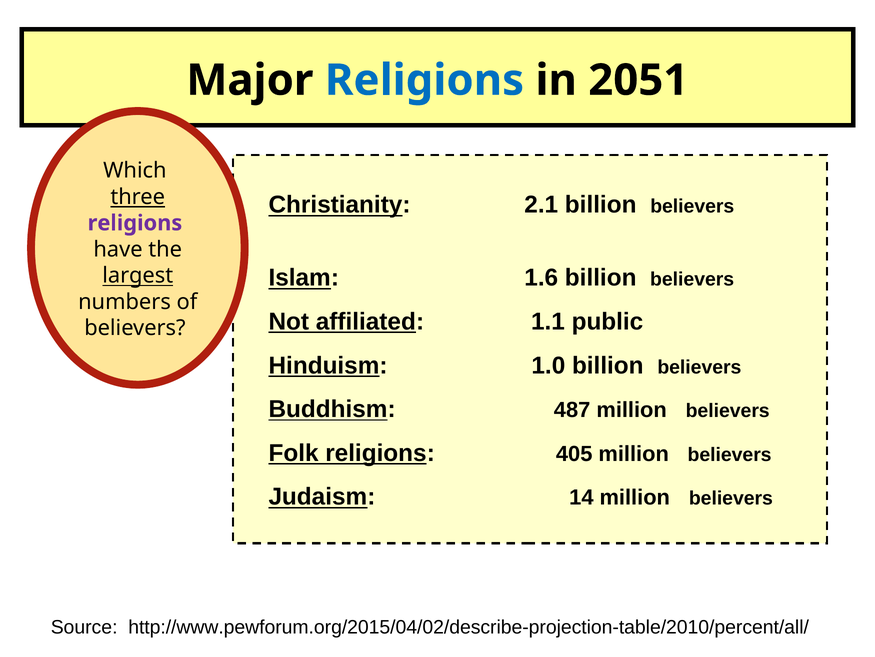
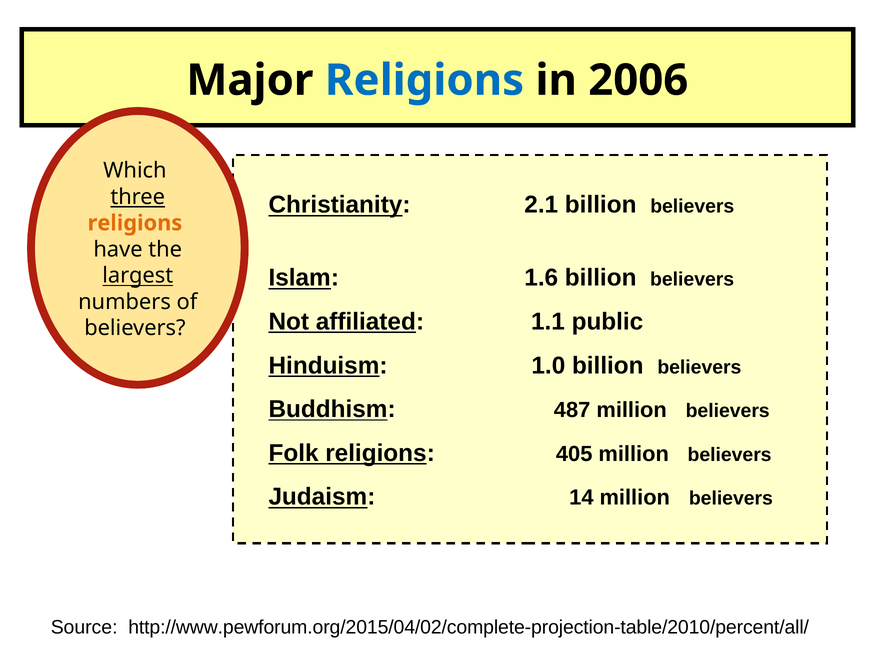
2051: 2051 -> 2006 (638, 80)
religions colour: purple -> orange (135, 223)
http://www.pewforum.org/2015/04/02/describe-projection-table/2010/percent/all/: http://www.pewforum.org/2015/04/02/describe-projection-table/2010/percent/all/ -> http://www.pewforum.org/2015/04/02/complete-projection-table/2010/percent/all/ (469, 627)
